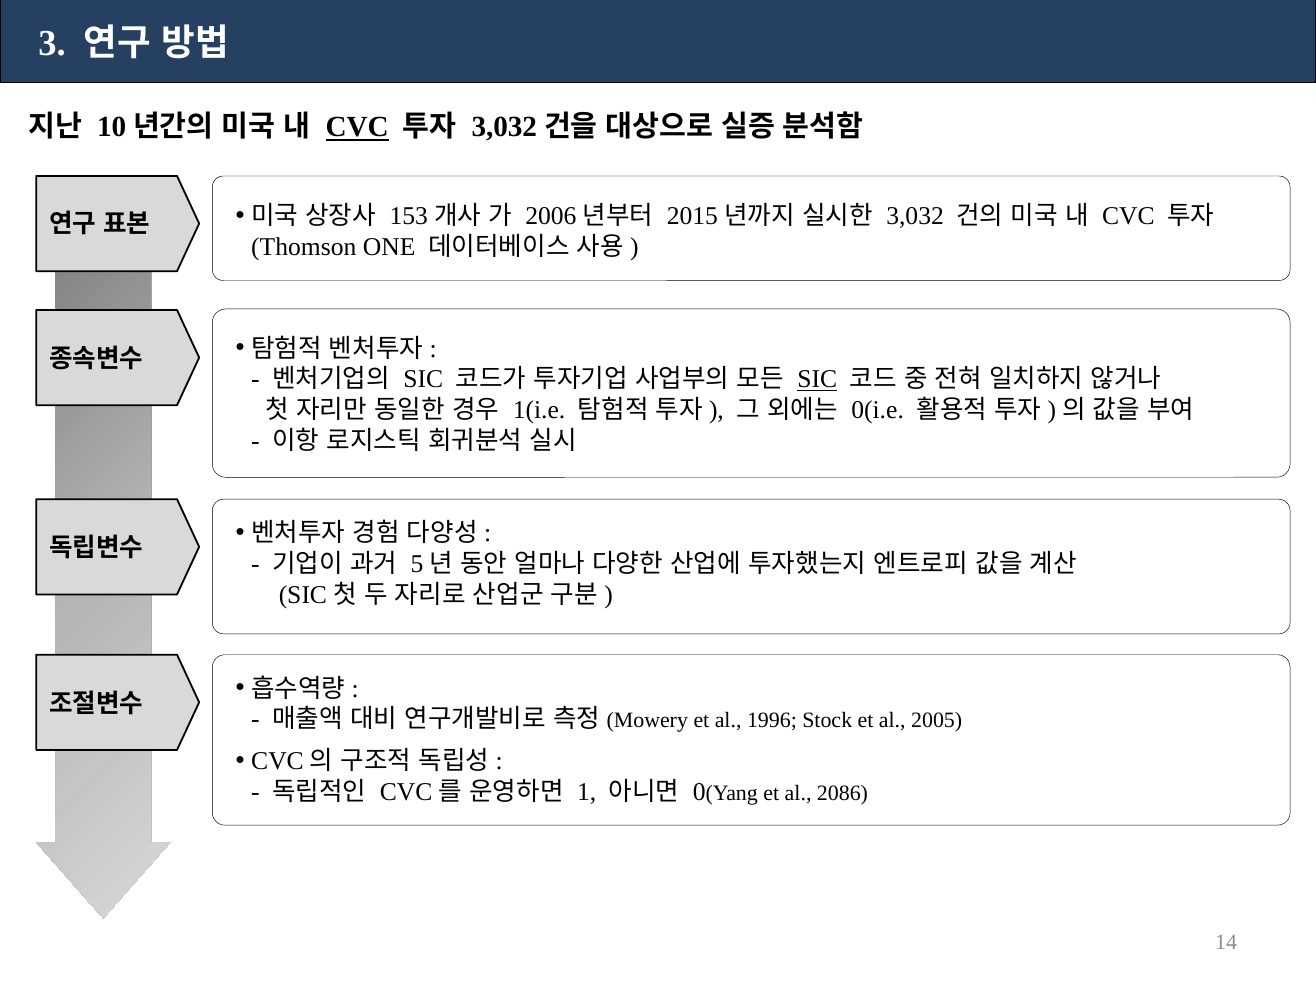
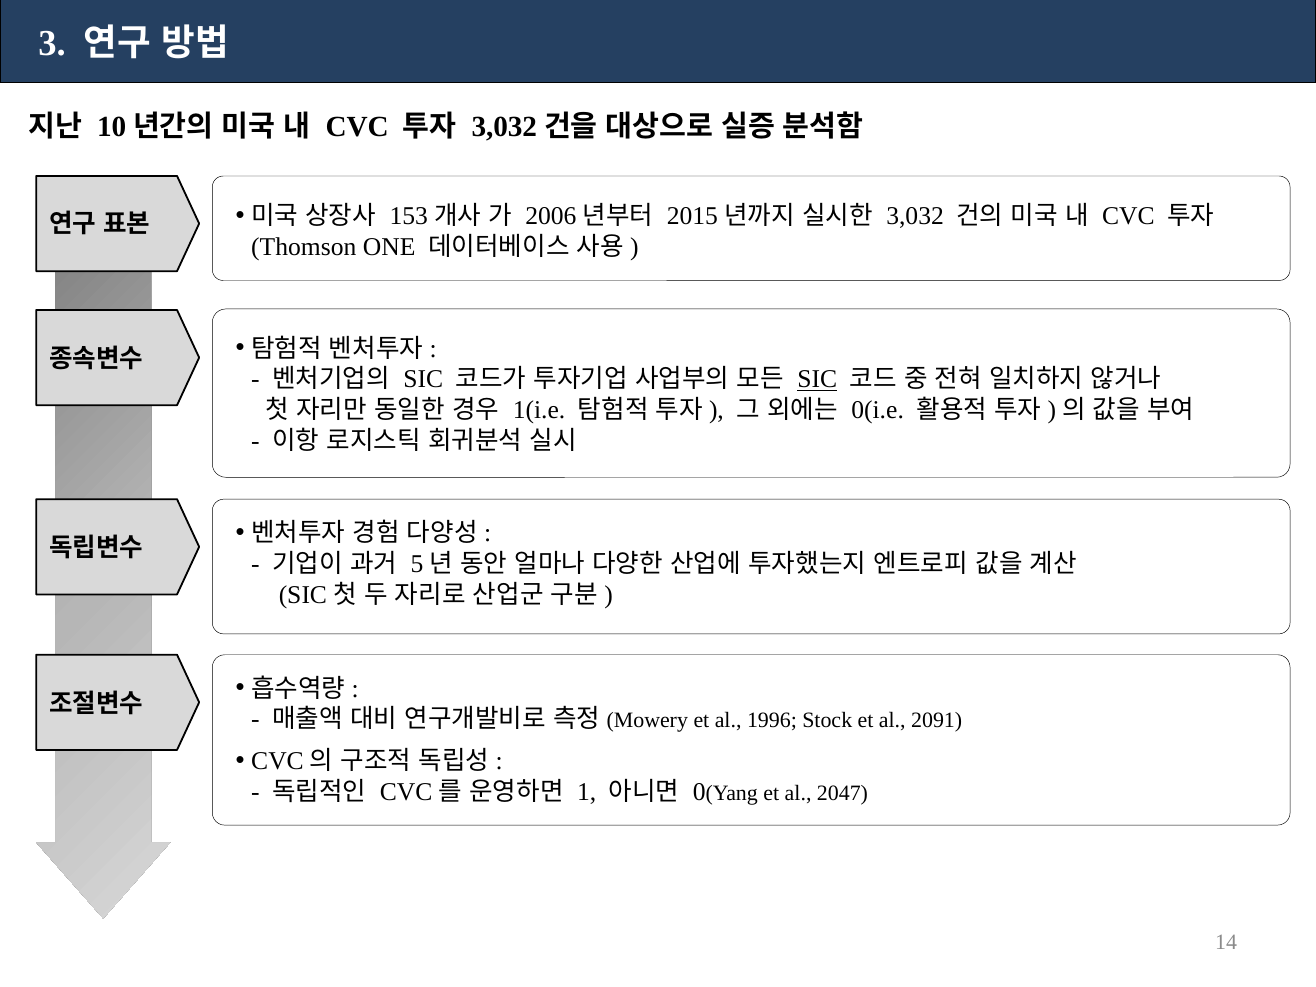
CVC underline: present -> none (357, 127)
2005: 2005 -> 2091 (937, 721)
2086: 2086 -> 2047 (842, 793)
